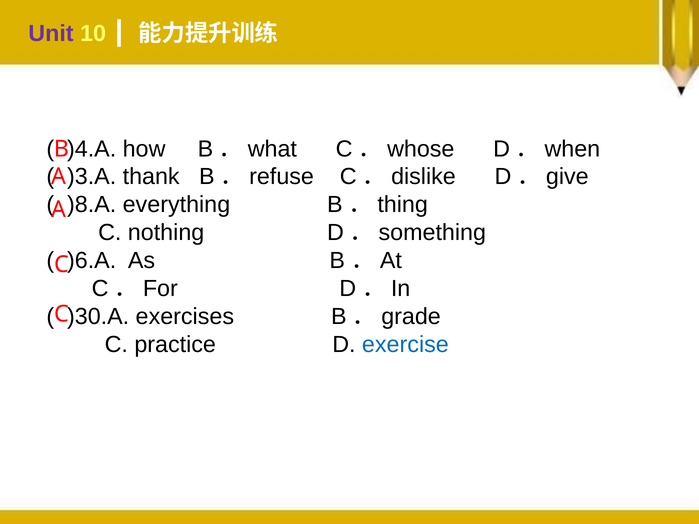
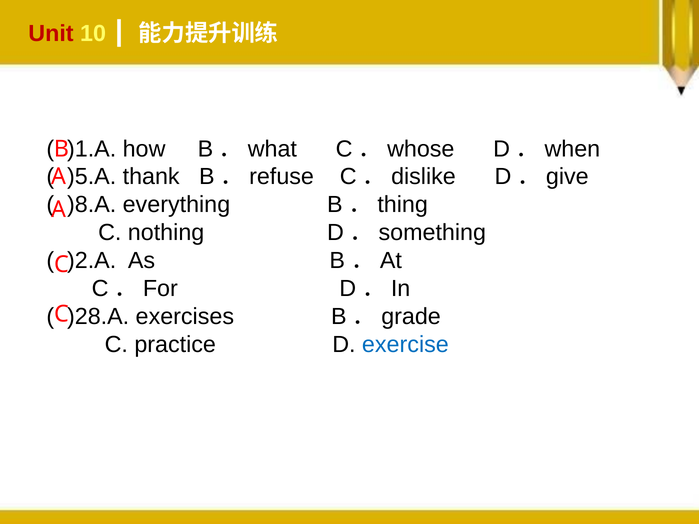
Unit colour: purple -> red (51, 33)
)4.A: )4.A -> )1.A (92, 149)
)3.A: )3.A -> )5.A (92, 177)
)6.A: )6.A -> )2.A (92, 261)
)30.A: )30.A -> )28.A (98, 317)
